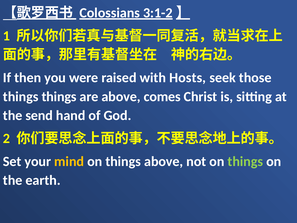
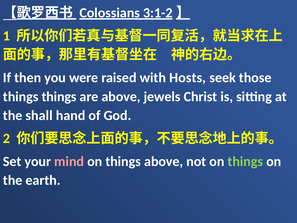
comes: comes -> jewels (162, 96)
send: send -> shall (39, 115)
mind colour: yellow -> pink (69, 161)
